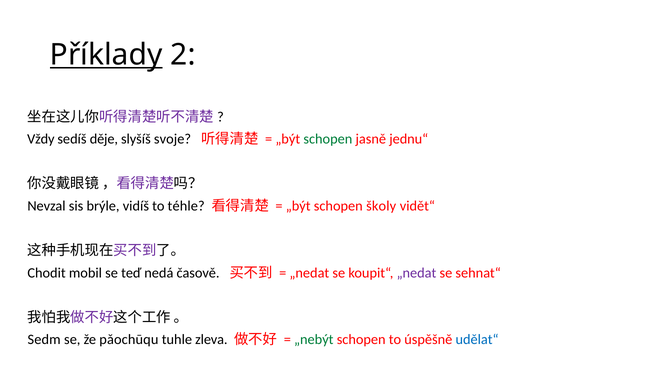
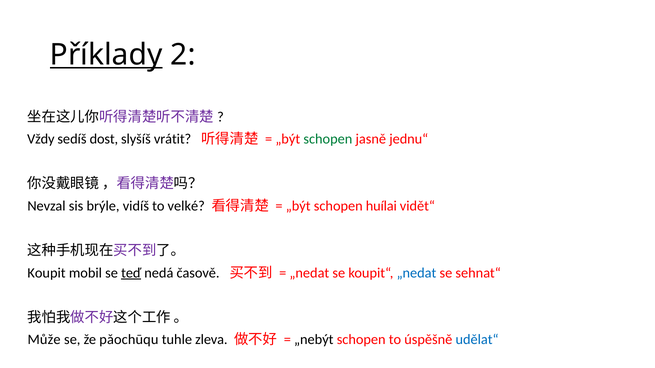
děje: děje -> dost (104, 139)
svoje: svoje -> vrátit (173, 139)
téhle: téhle -> velké (186, 206)
školy: školy -> huílai (381, 206)
Chodit: Chodit -> Koupit (47, 273)
teď underline: none -> present (131, 273)
„nedat colour: purple -> blue (416, 273)
Sedm: Sedm -> Může (44, 340)
„nebýt colour: green -> black (314, 340)
